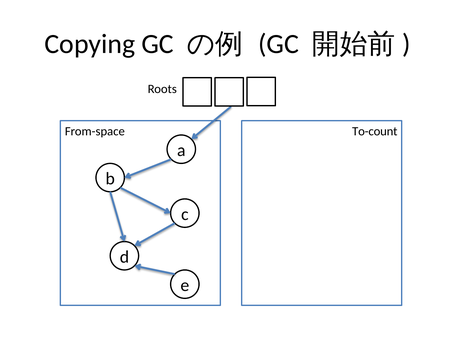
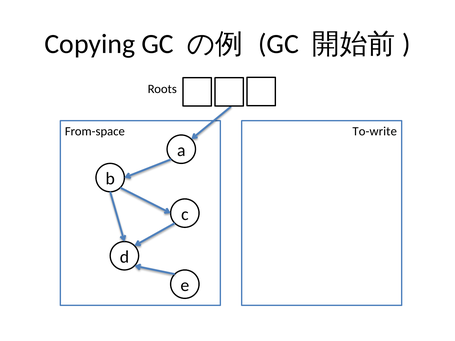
To-count: To-count -> To-write (375, 132)
